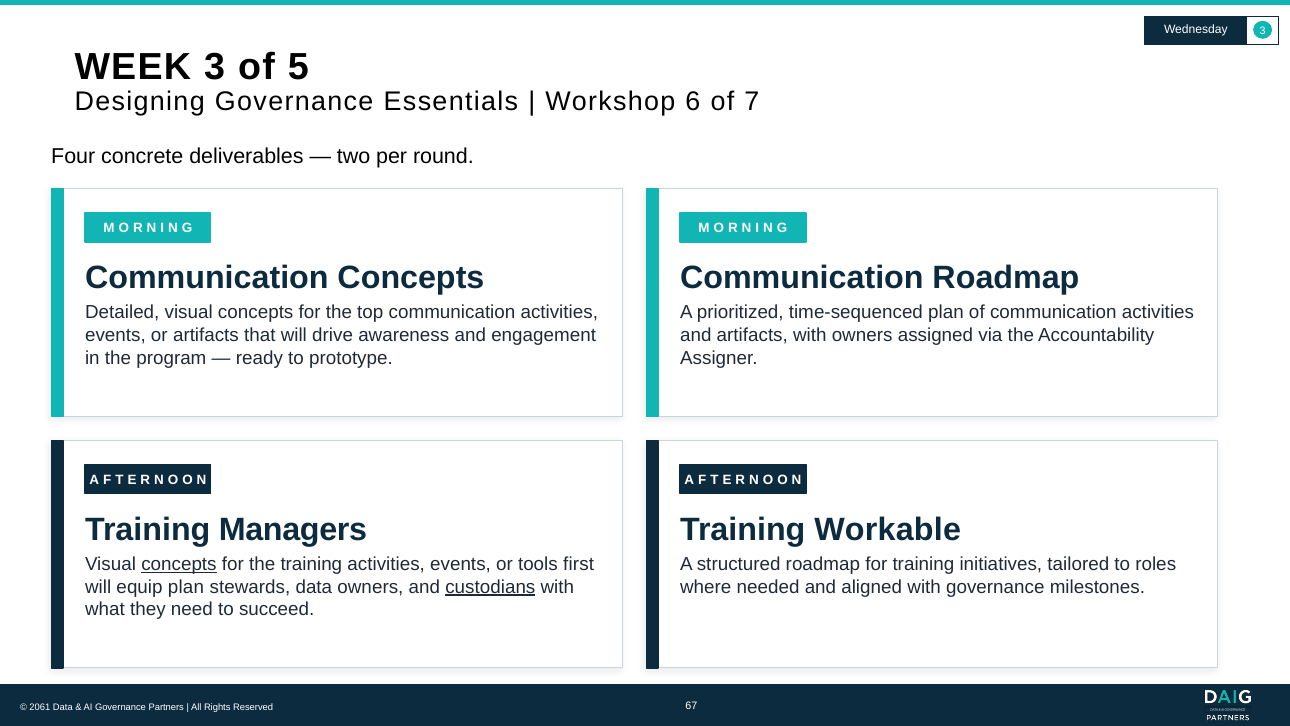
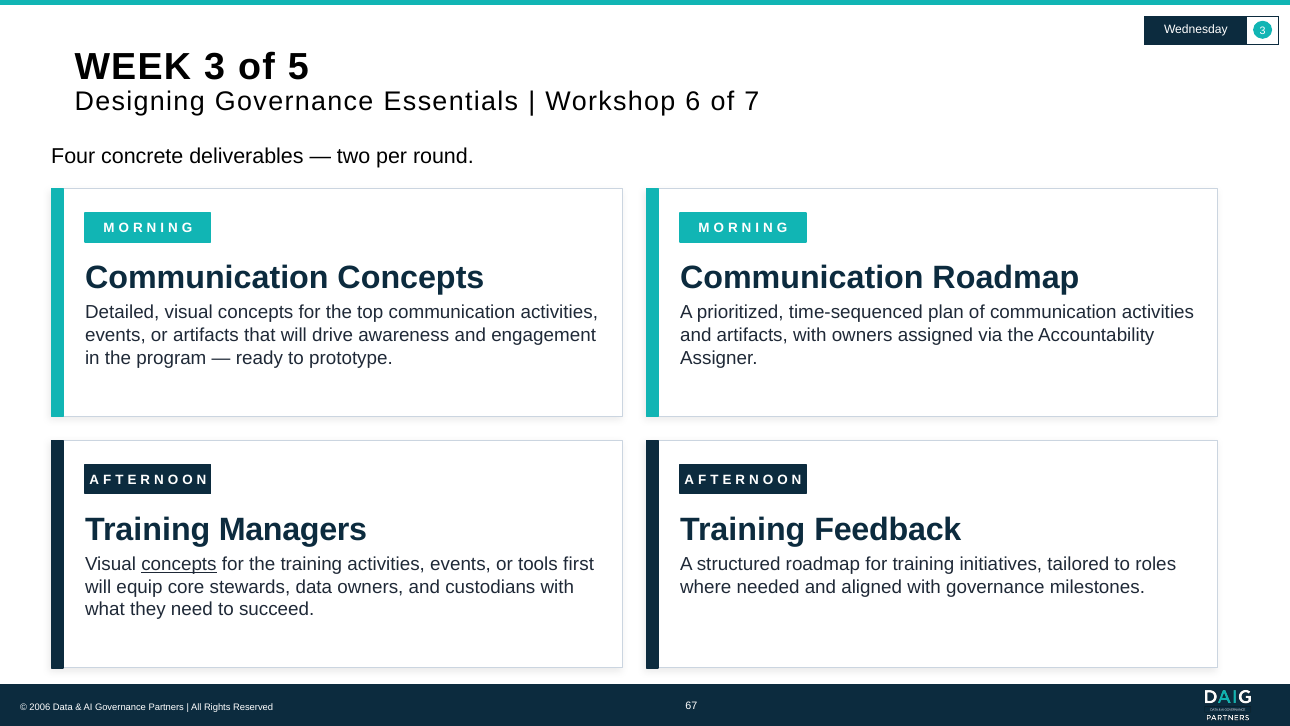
Workable: Workable -> Feedback (888, 530)
equip plan: plan -> core (186, 587)
custodians underline: present -> none (490, 587)
2061: 2061 -> 2006 (40, 707)
